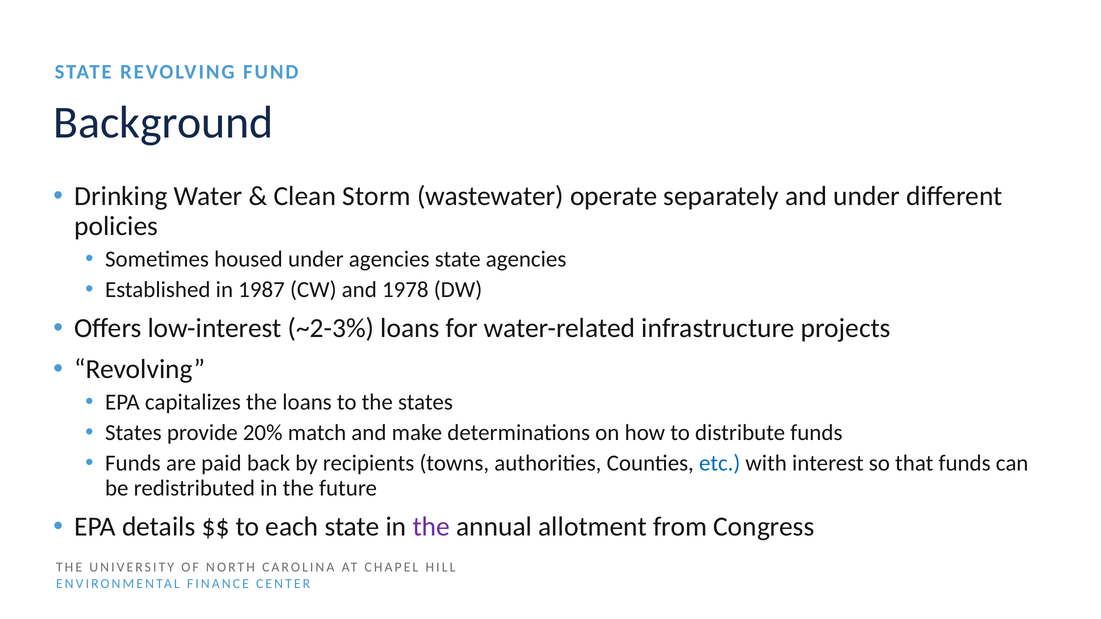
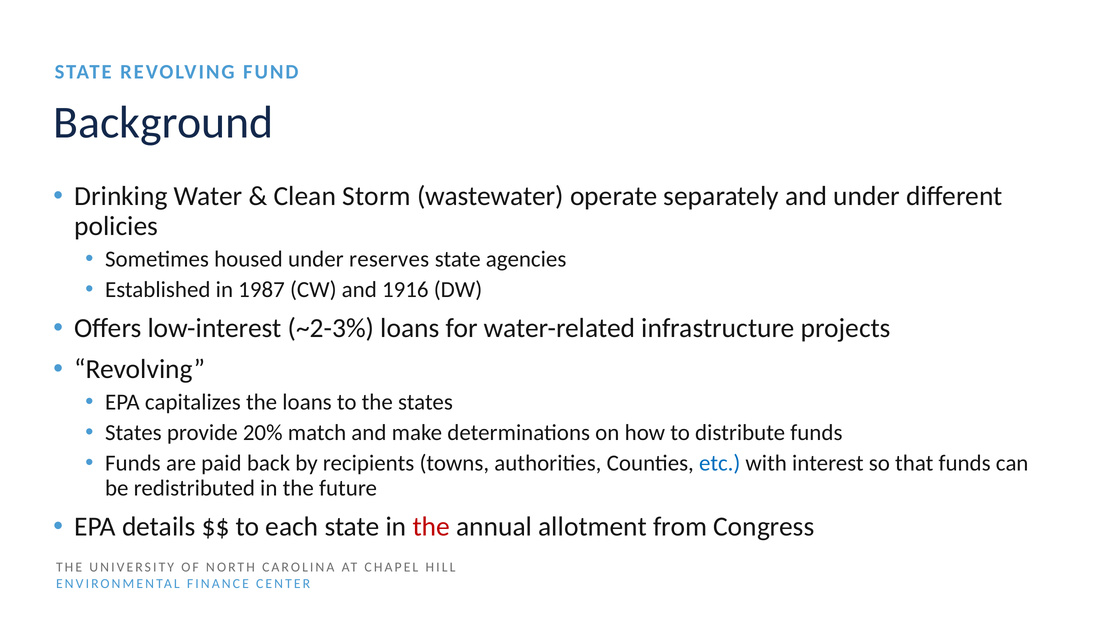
under agencies: agencies -> reserves (389, 259)
1978: 1978 -> 1916 (405, 290)
the colour: purple -> red (431, 527)
